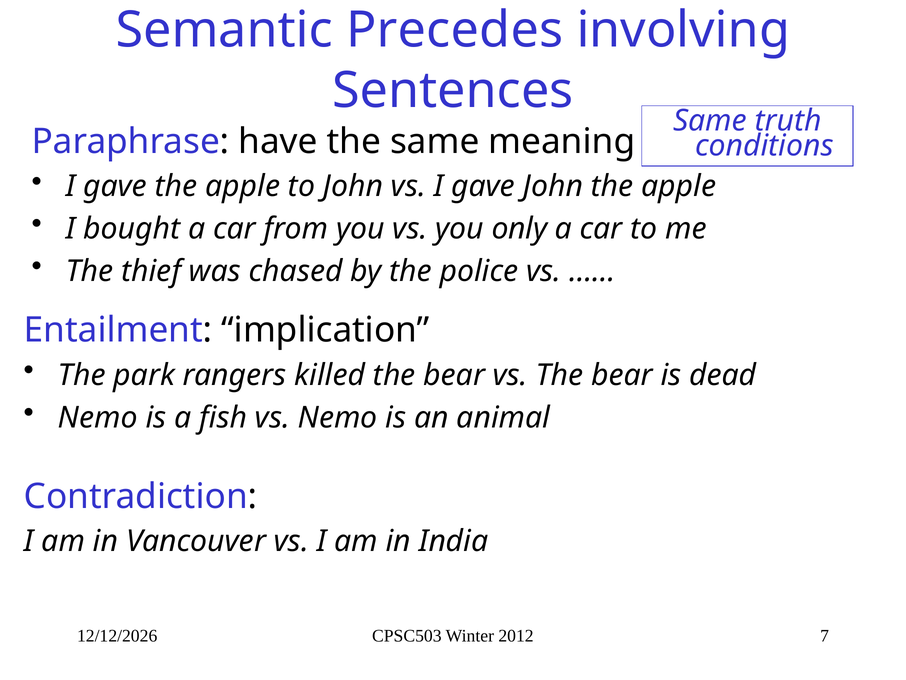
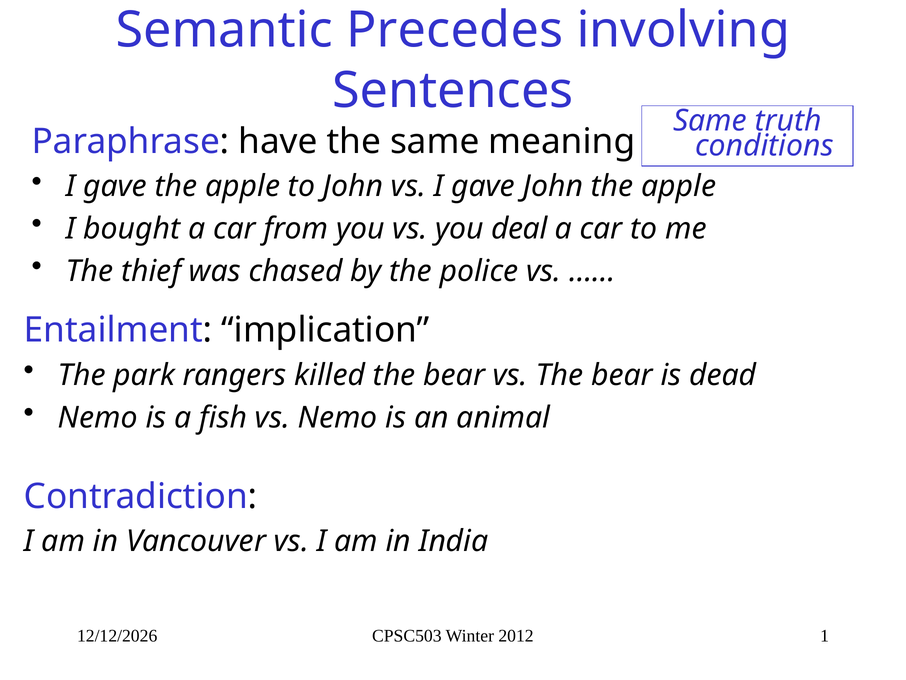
only: only -> deal (519, 229)
7: 7 -> 1 (825, 635)
